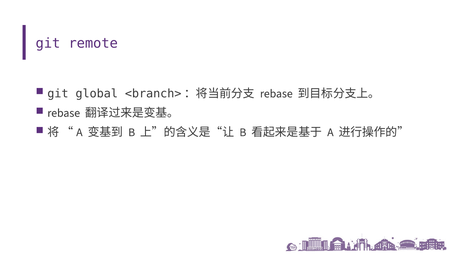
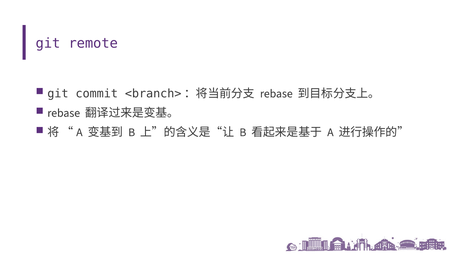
global: global -> commit (97, 93)
